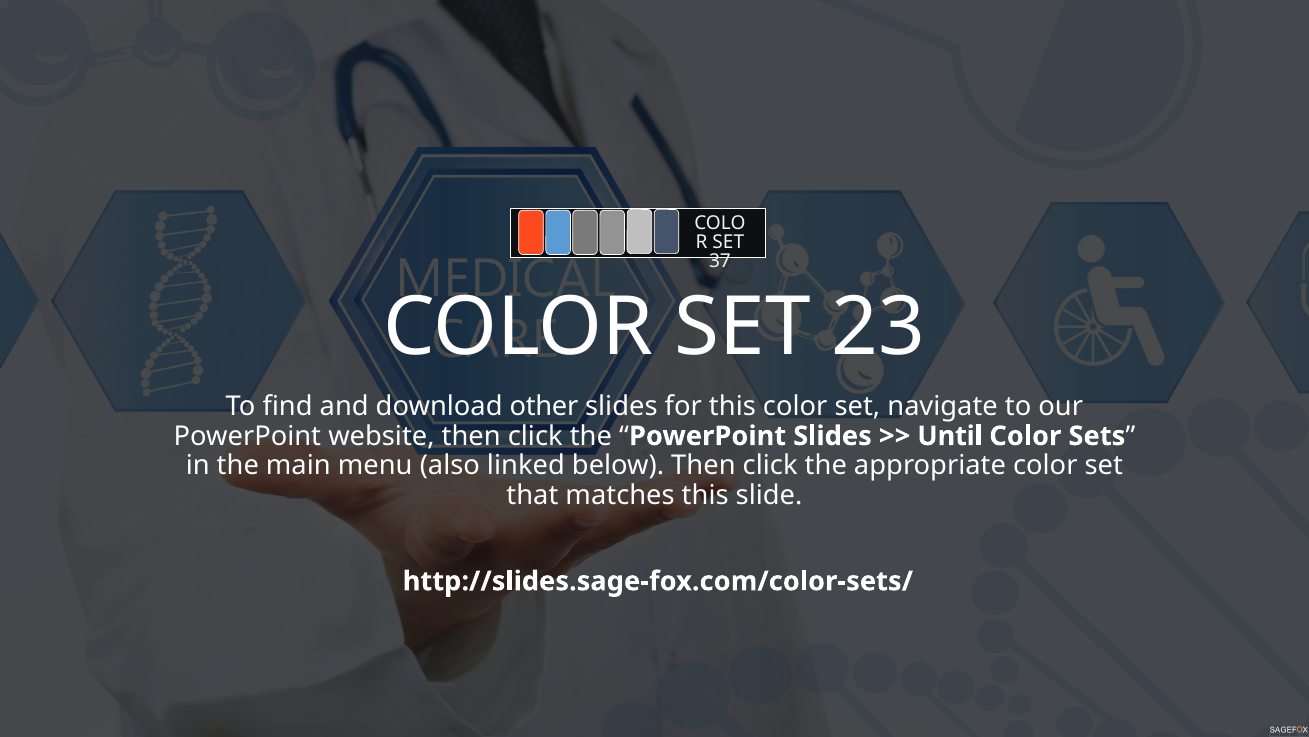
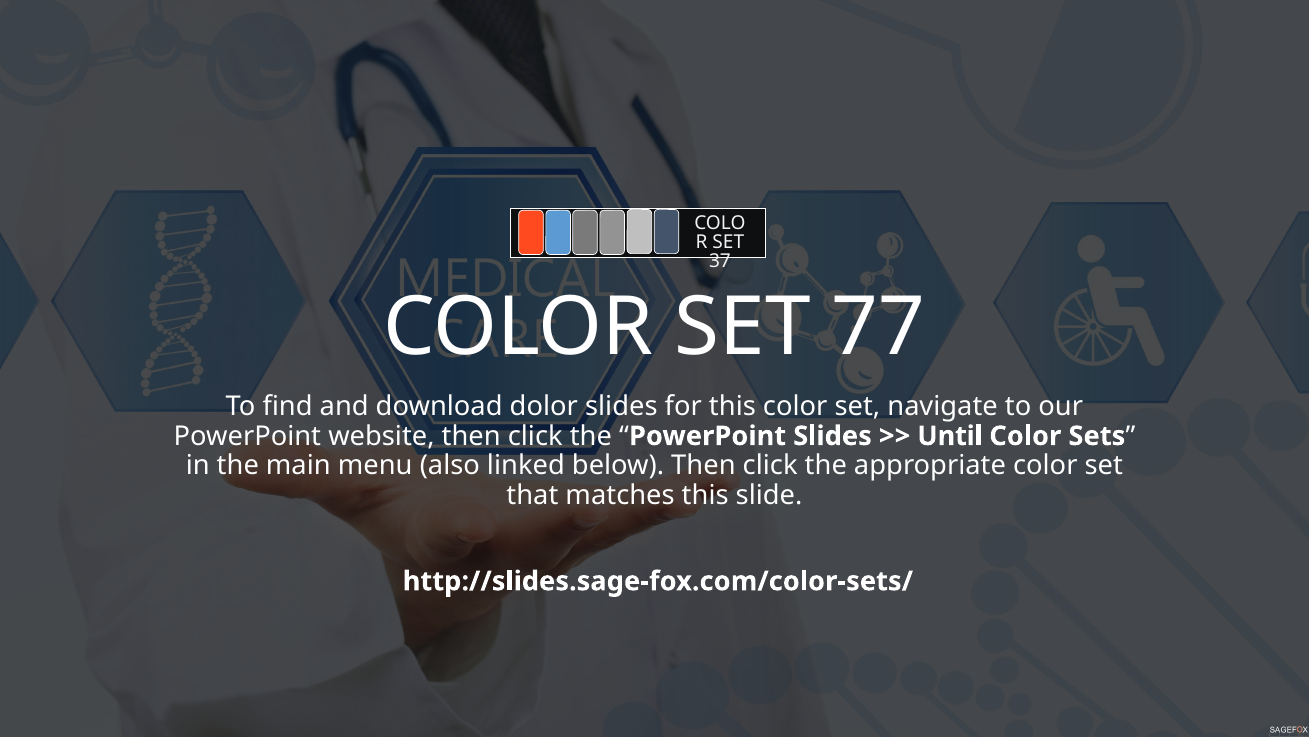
23: 23 -> 77 (879, 327)
other: other -> dolor (544, 406)
